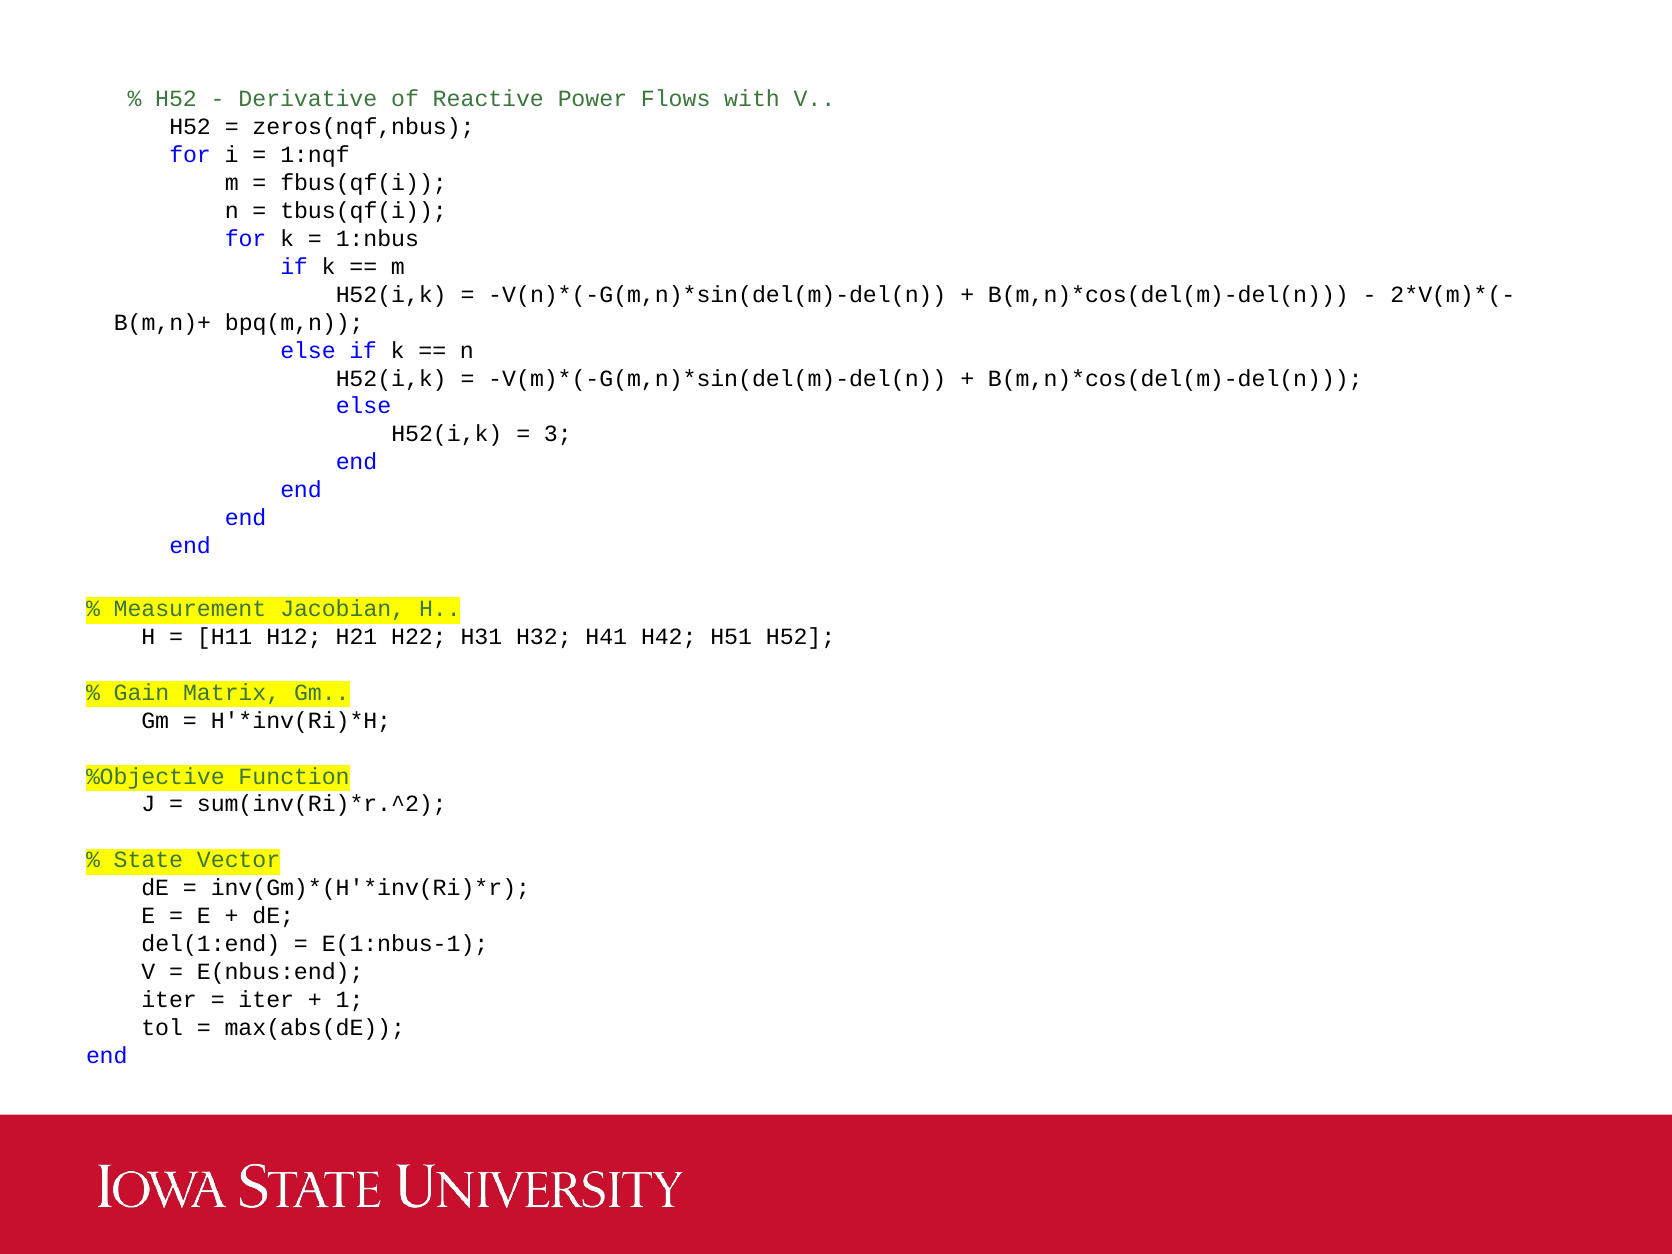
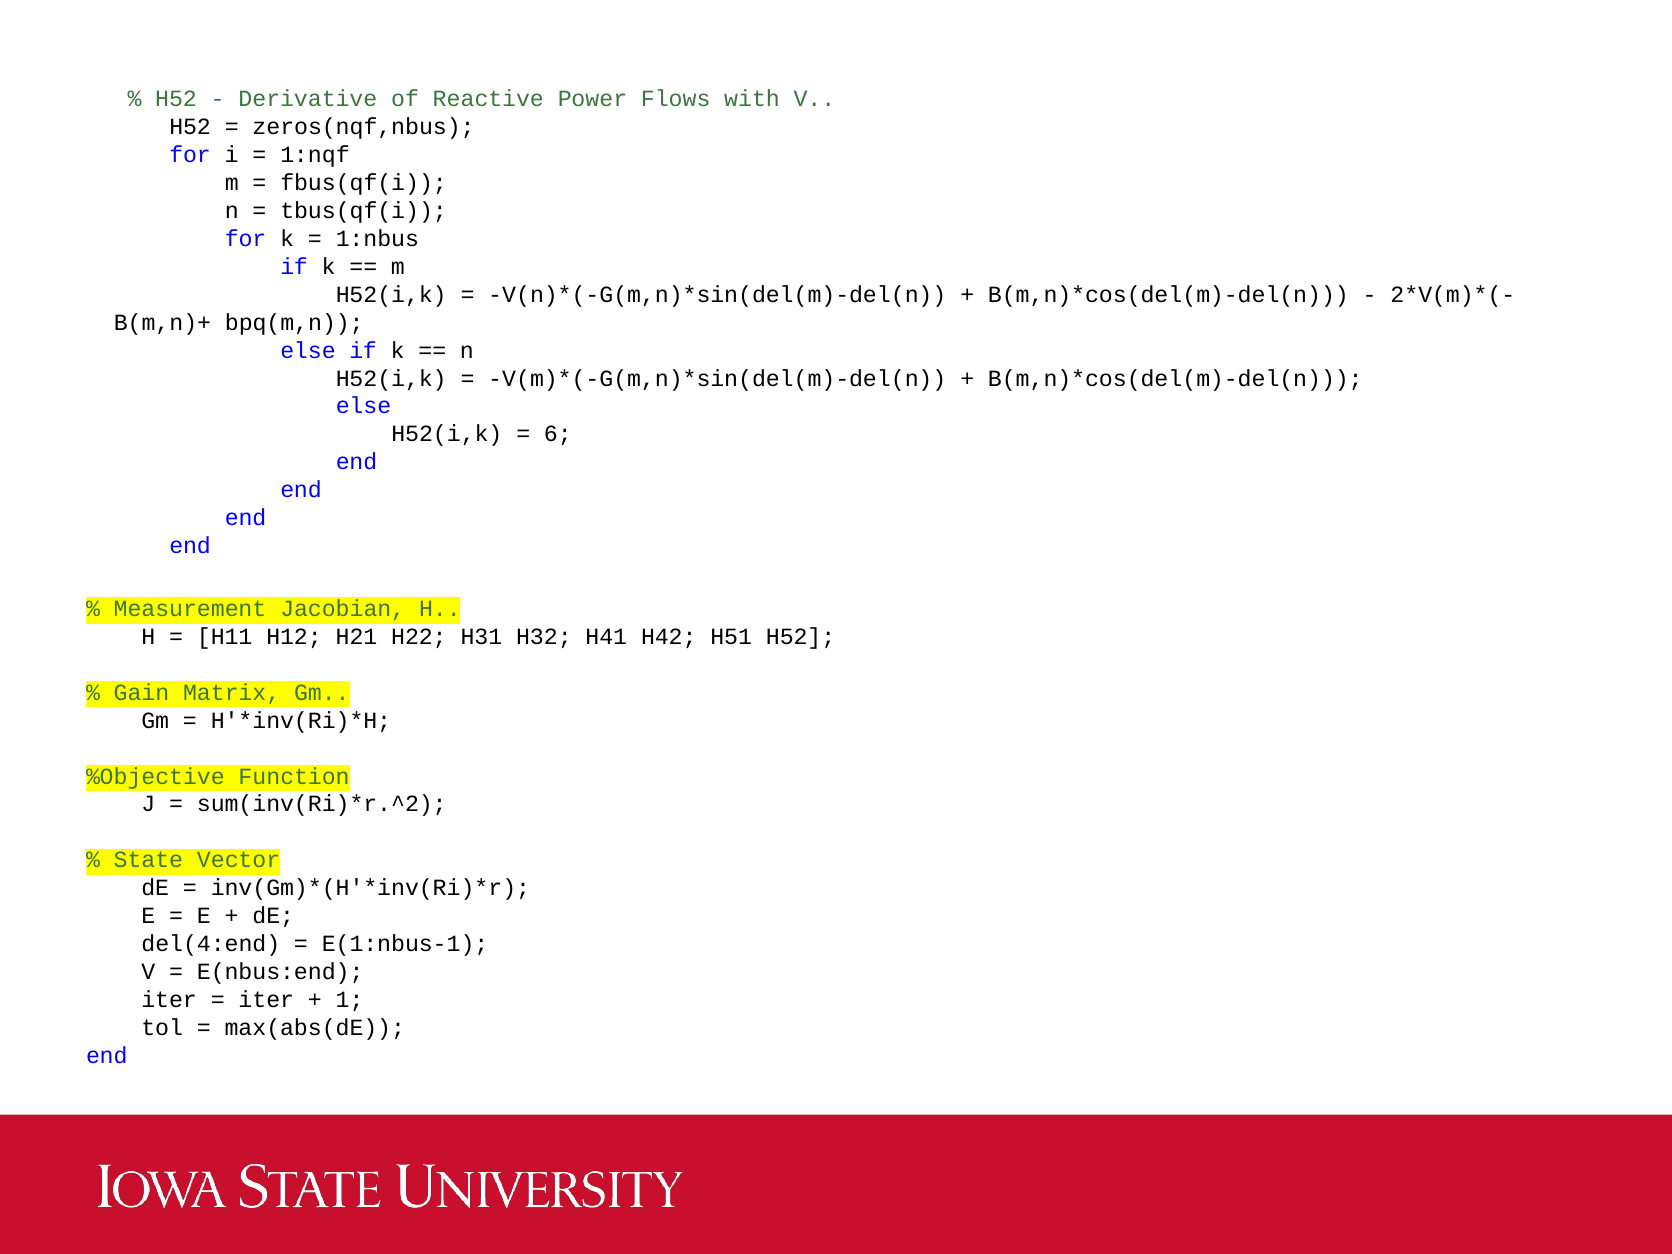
3: 3 -> 6 (558, 434)
del(1:end: del(1:end -> del(4:end (211, 944)
